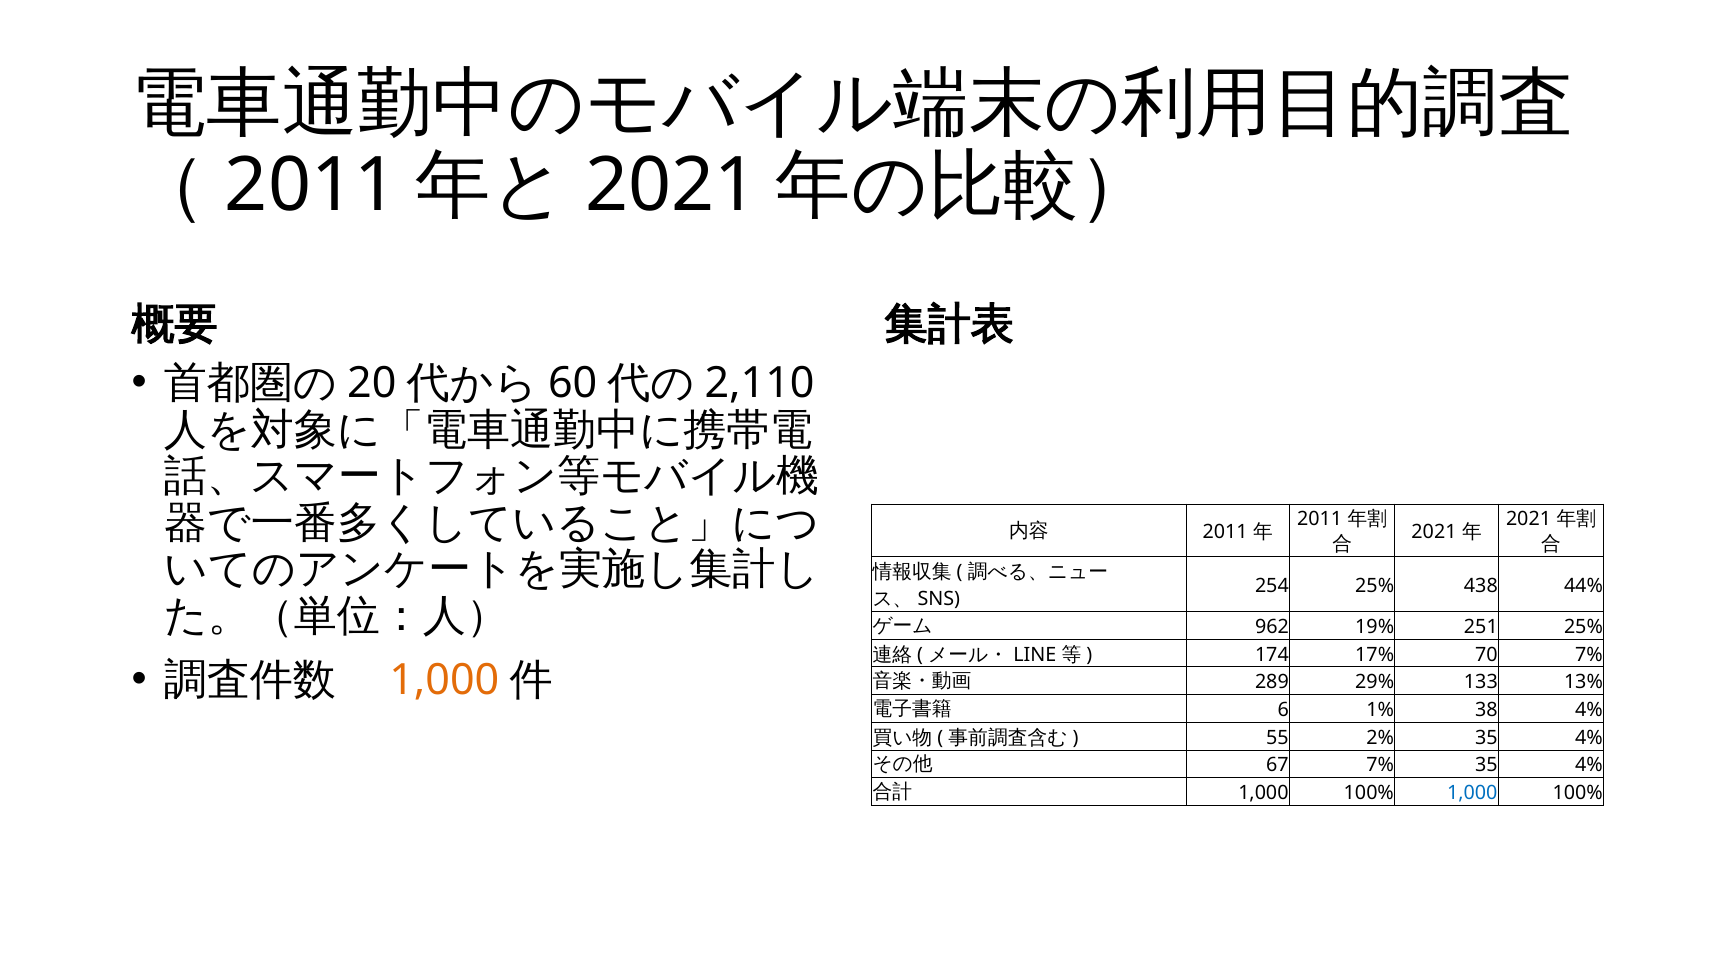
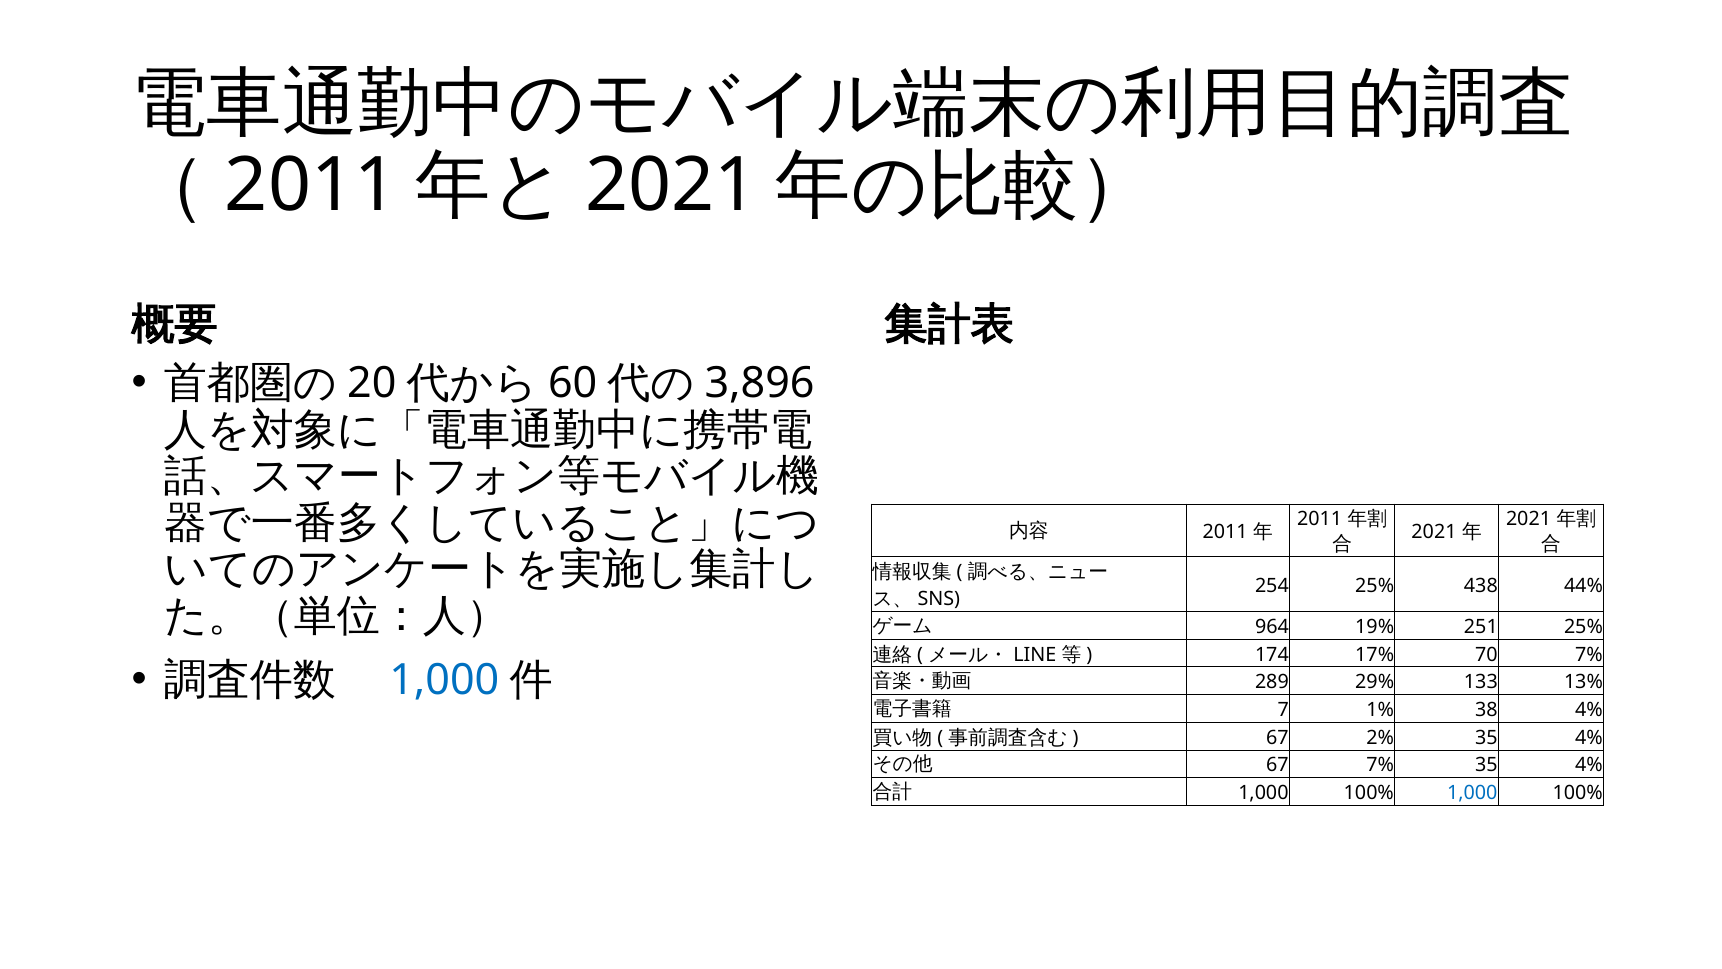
2,110: 2,110 -> 3,896 (760, 383)
962: 962 -> 964 (1272, 627)
1,000 colour: orange -> blue (444, 680)
6: 6 -> 7 (1283, 710)
55: 55 -> 67 (1277, 737)
